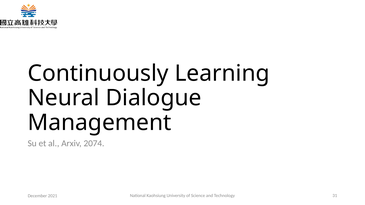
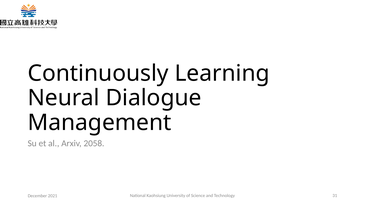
2074: 2074 -> 2058 (94, 144)
